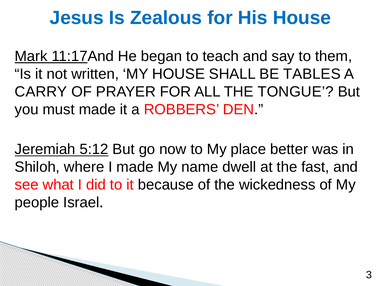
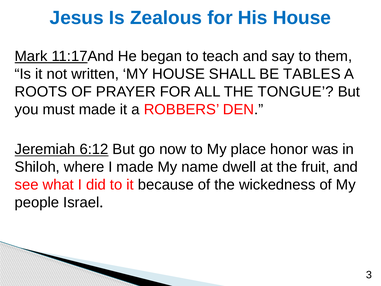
CARRY: CARRY -> ROOTS (41, 92)
5:12: 5:12 -> 6:12 (94, 149)
better: better -> honor (289, 149)
fast: fast -> fruit (315, 167)
